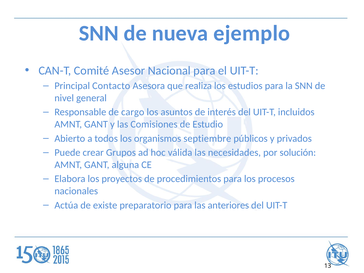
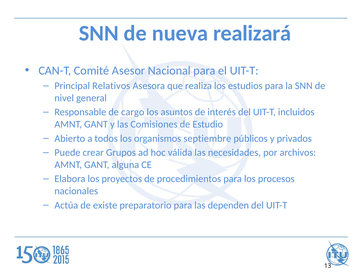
ejemplo: ejemplo -> realizará (252, 33)
Contacto: Contacto -> Relativos (111, 86)
solución: solución -> archivos (298, 153)
anteriores: anteriores -> dependen (228, 205)
